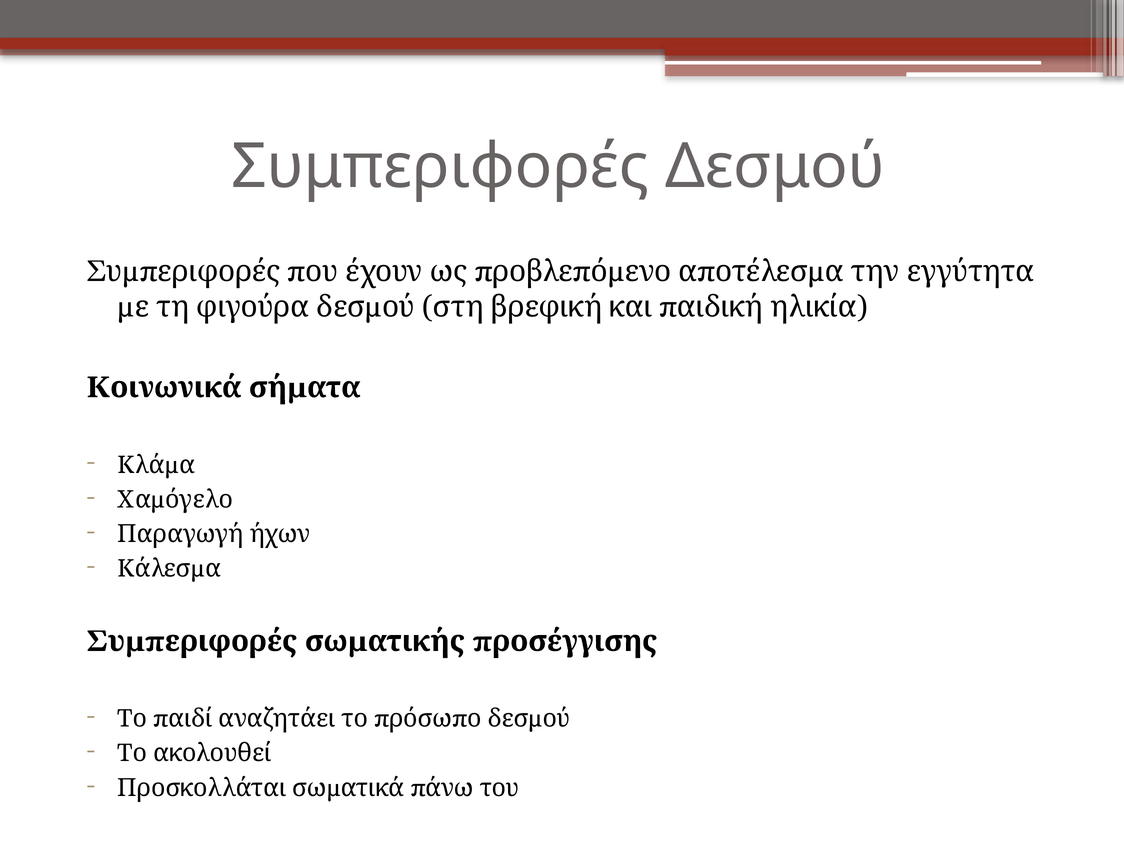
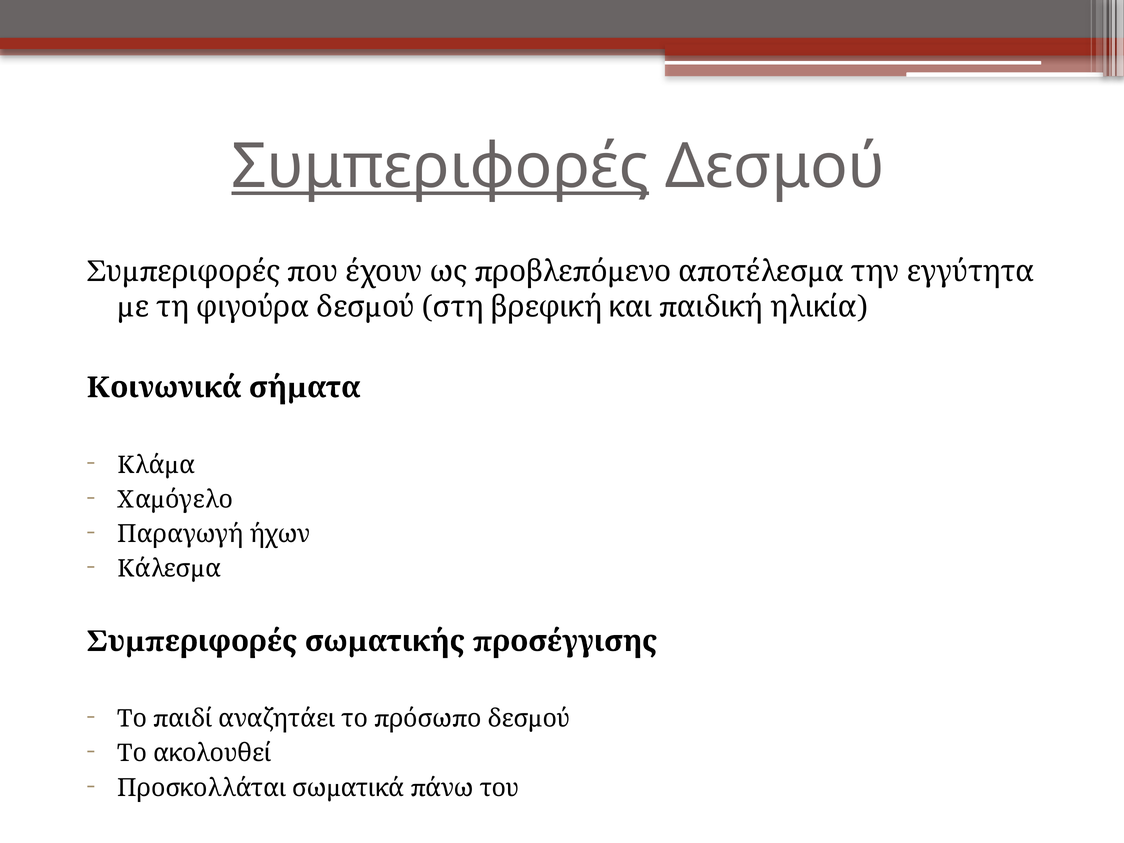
Συμπεριφορές underline: none -> present (440, 166)
